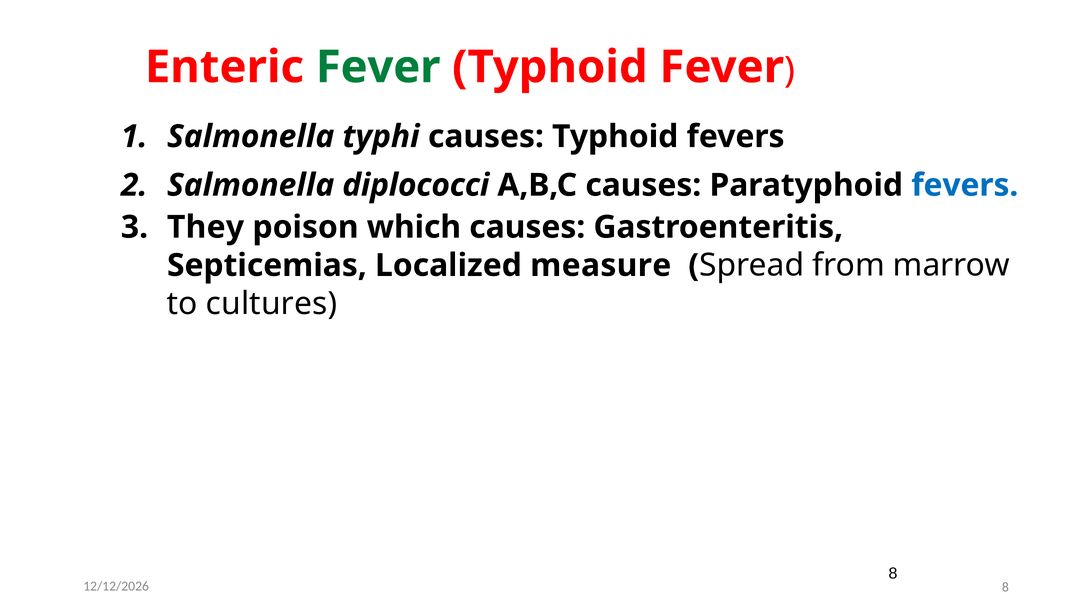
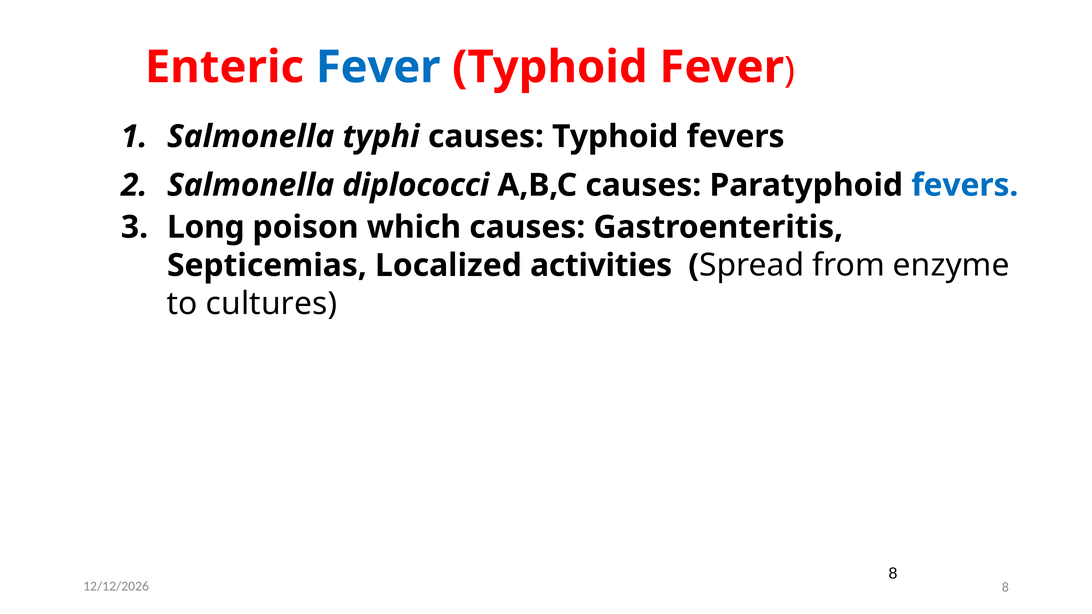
Fever colour: green -> blue (378, 67)
They: They -> Long (206, 227)
measure: measure -> activities (601, 265)
marrow: marrow -> enzyme (951, 265)
